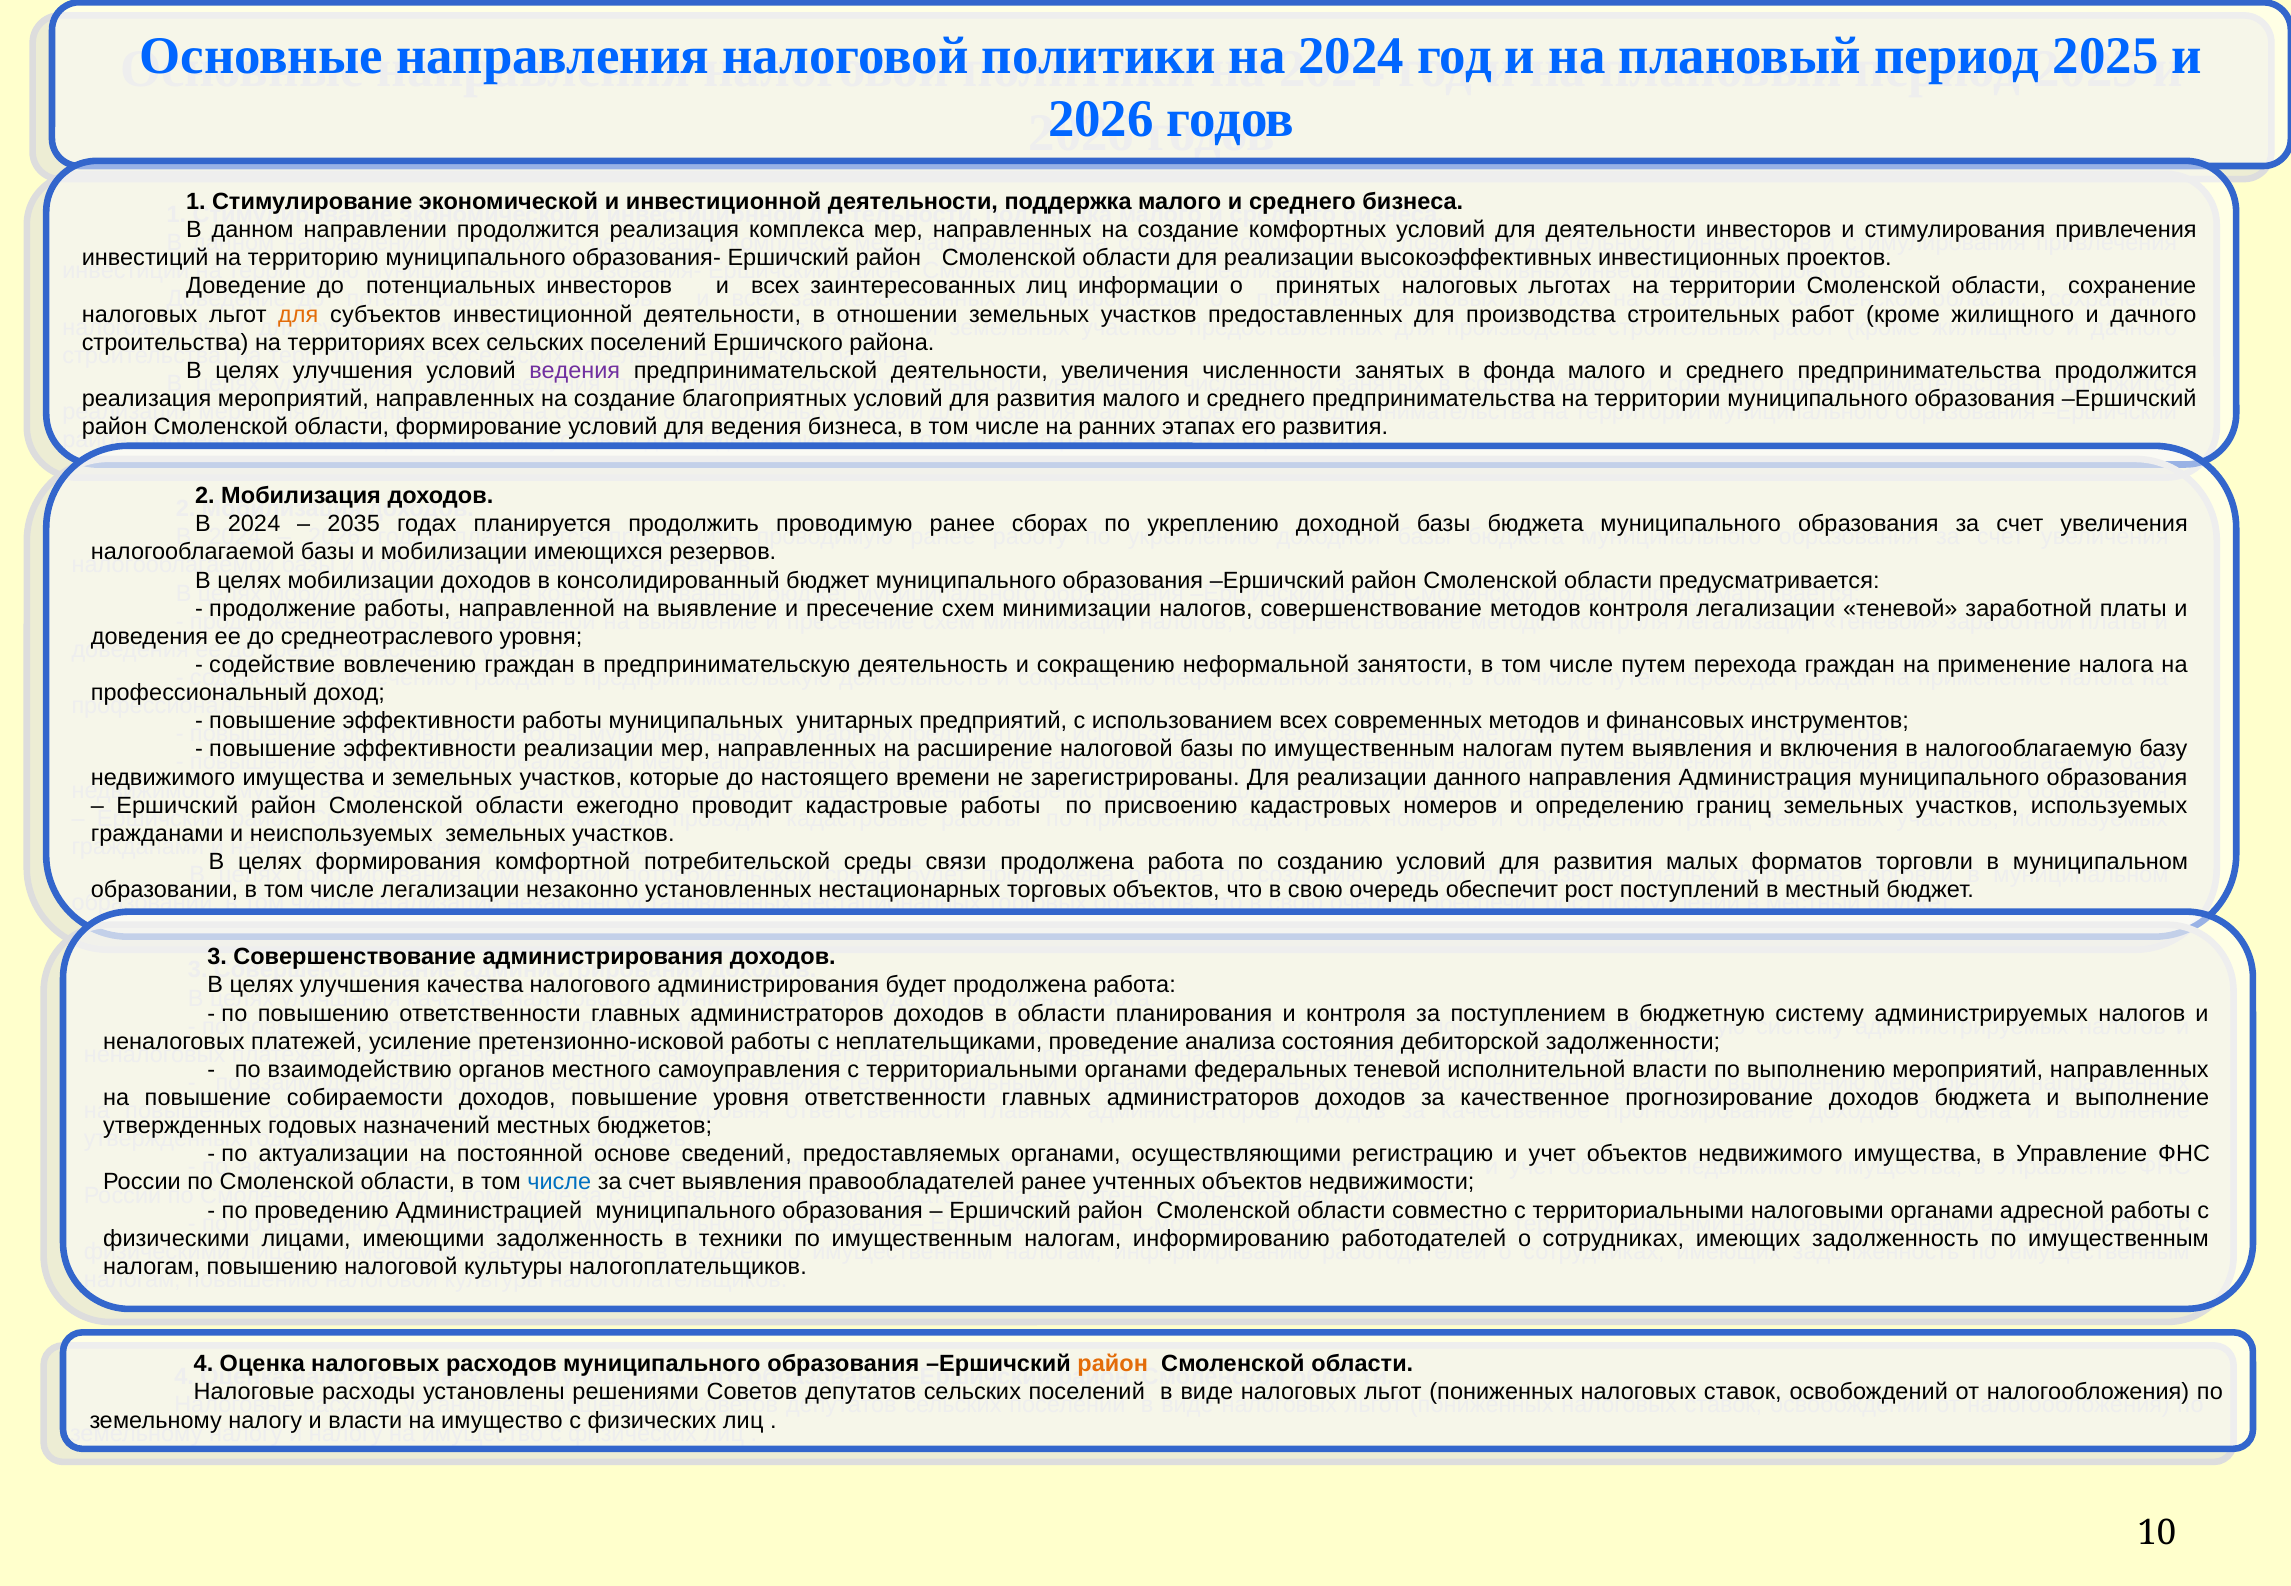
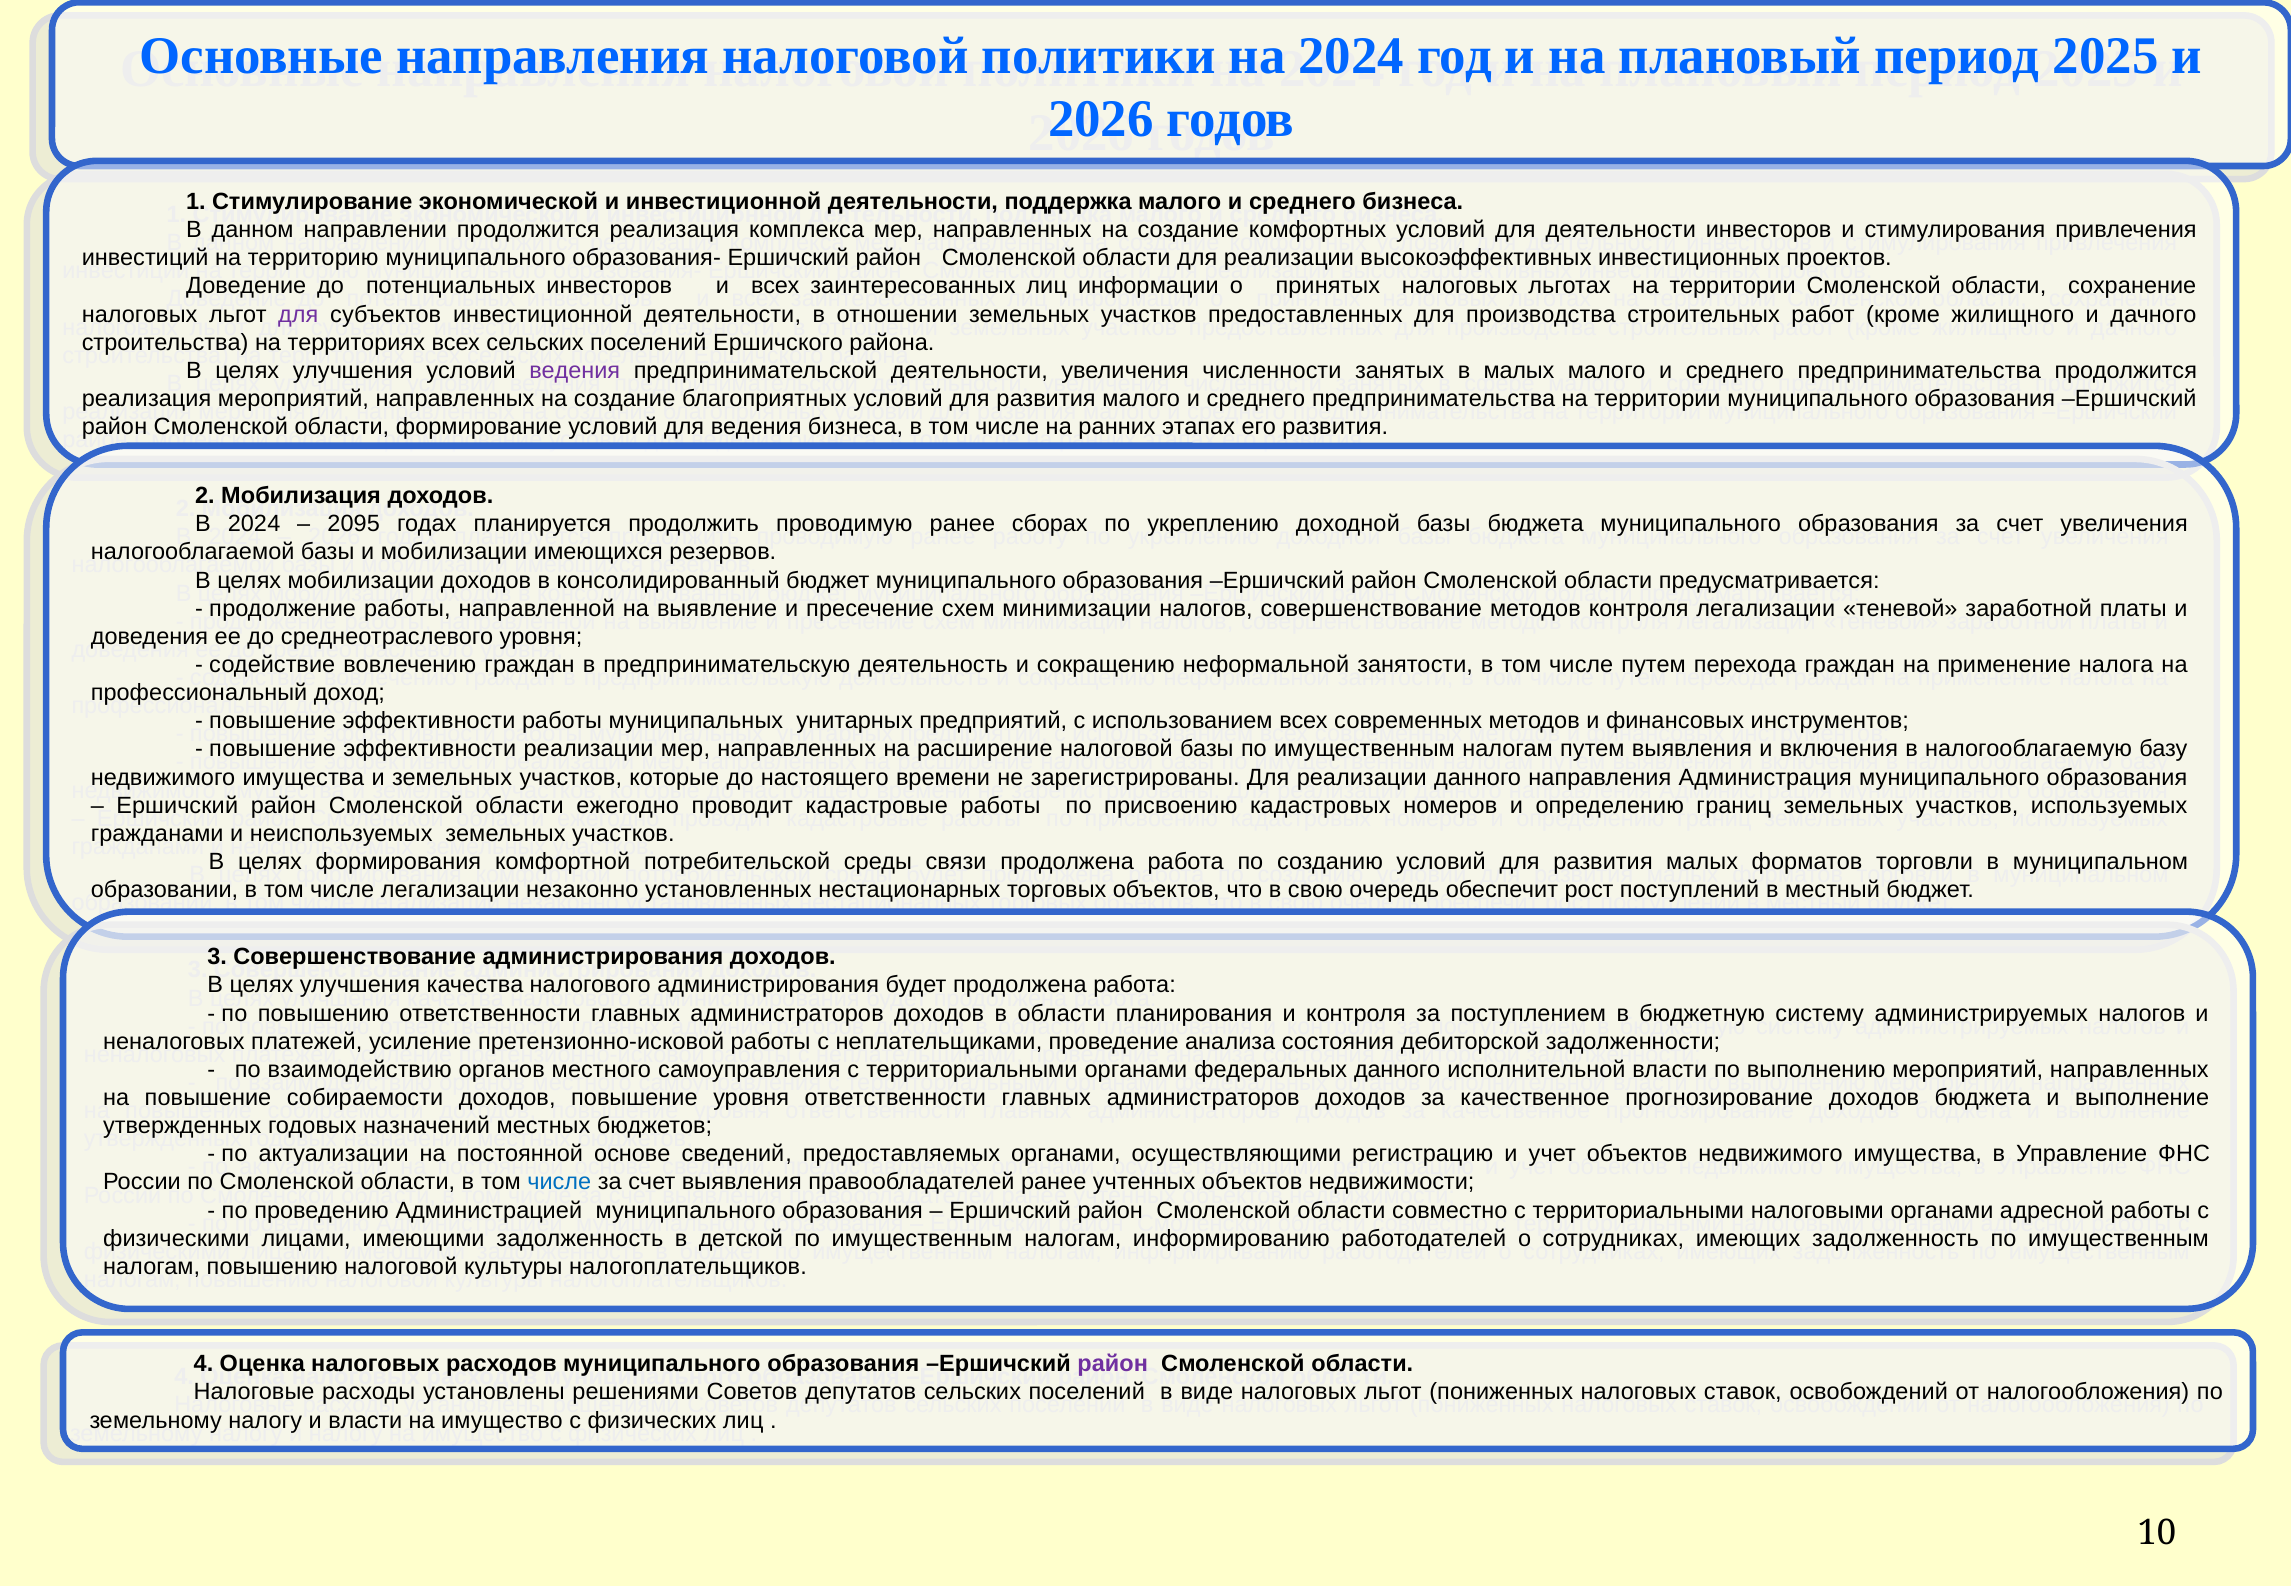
для colour: orange -> purple (298, 314)
в фонда: фонда -> малых (1519, 371)
2035: 2035 -> 2095 (354, 524)
теневой: теневой -> данного (1397, 1070)
техники: техники -> детской (741, 1239)
район colour: orange -> purple (1113, 1364)
